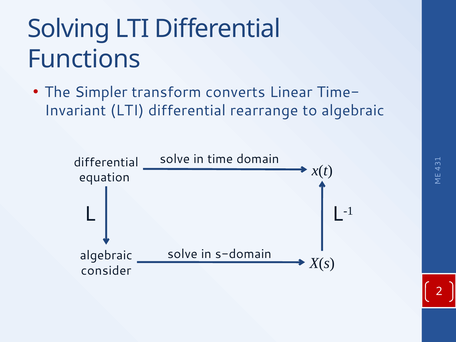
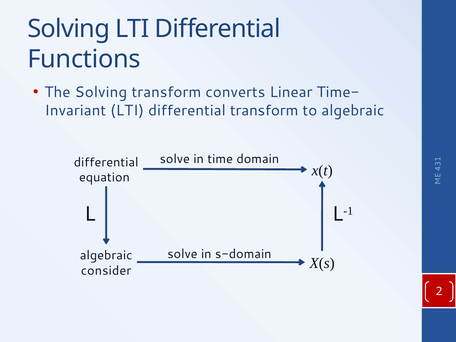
The Simpler: Simpler -> Solving (101, 92)
differential rearrange: rearrange -> transform (264, 111)
